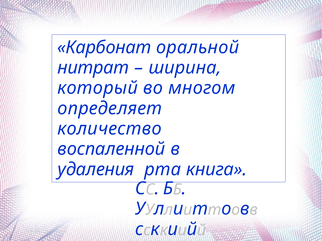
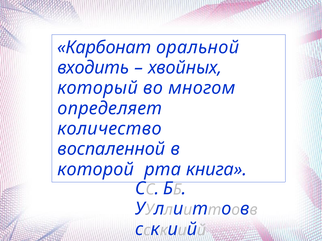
нитрат: нитрат -> входить (93, 68)
ширина: ширина -> хвойных (185, 68)
удаления: удаления -> которой (96, 170)
